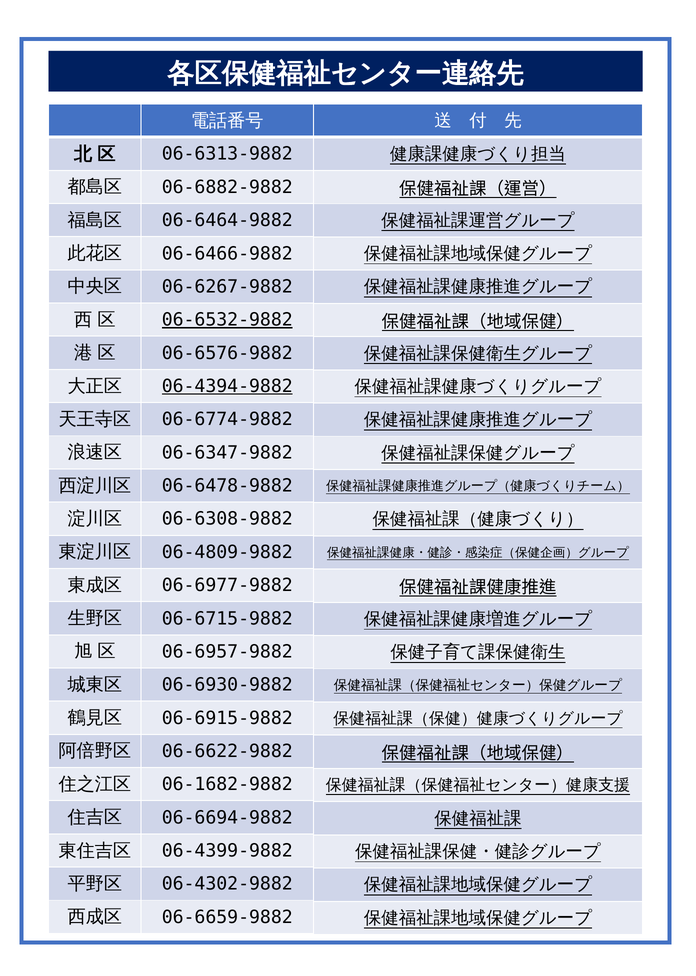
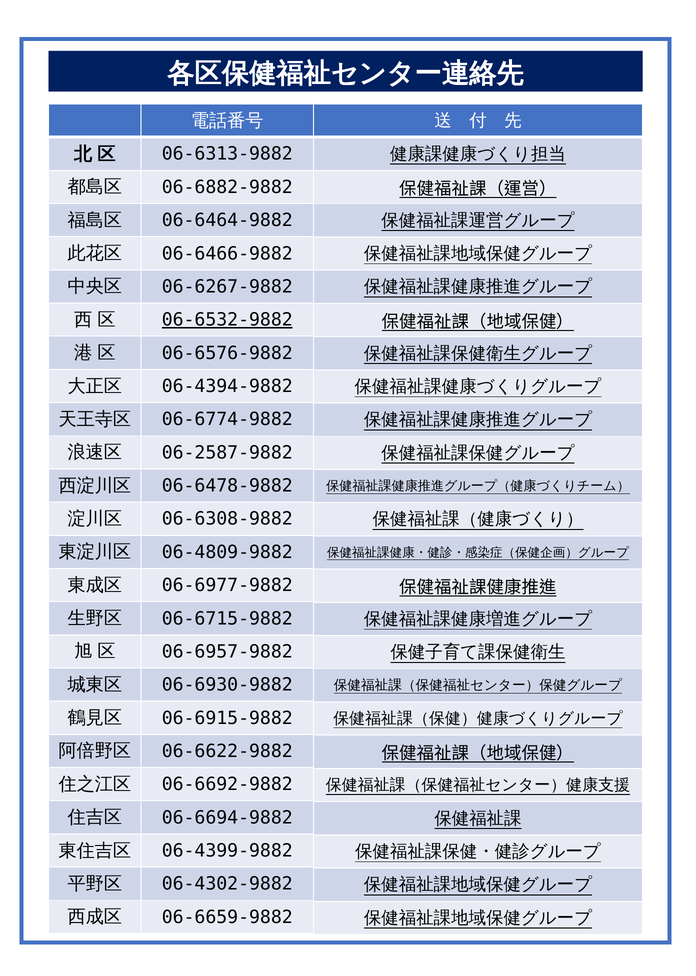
06‐4394‐9882 underline: present -> none (227, 386)
06‐6347‐9882: 06‐6347‐9882 -> 06‐2587‐9882 (227, 453)
06‐1682‐9882: 06‐1682‐9882 -> 06‐6692‐9882 (227, 785)
